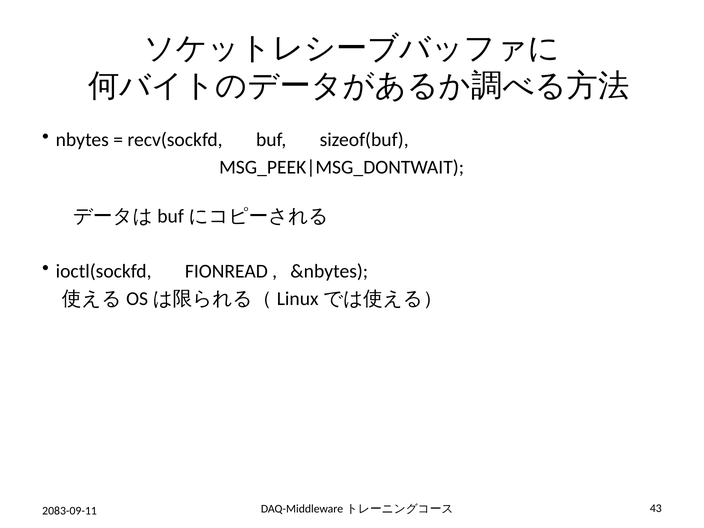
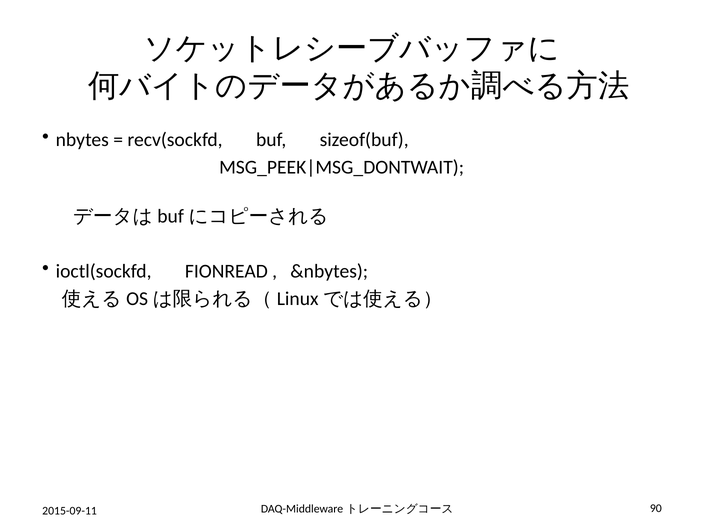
2083-09-11: 2083-09-11 -> 2015-09-11 (70, 511)
43: 43 -> 90 (656, 508)
